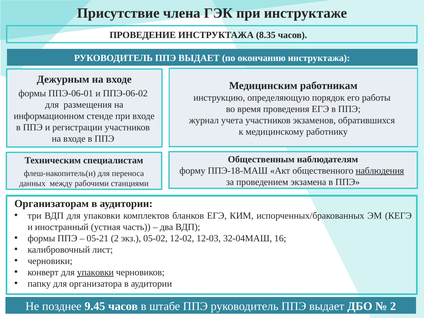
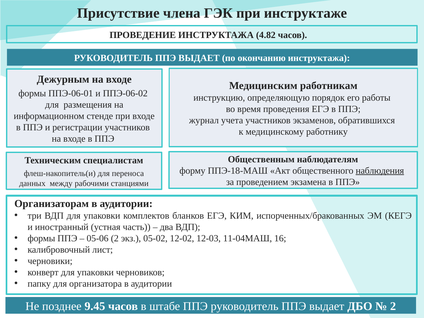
8.35: 8.35 -> 4.82 (266, 35)
05-21: 05-21 -> 05-06 (98, 238)
32-04МАШ: 32-04МАШ -> 11-04МАШ (248, 238)
упаковки underline: present -> none (95, 272)
